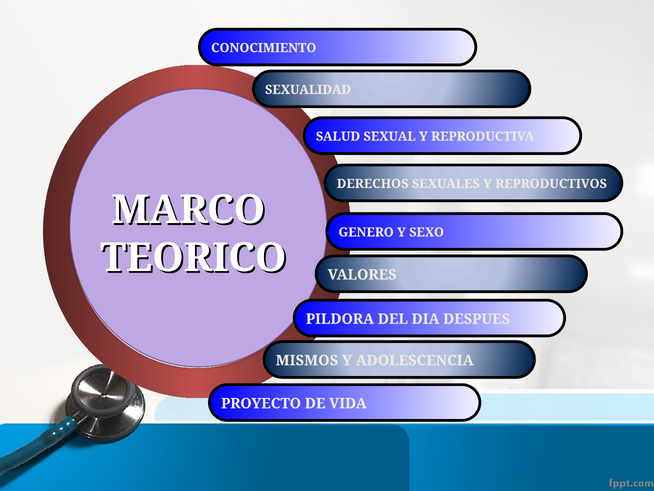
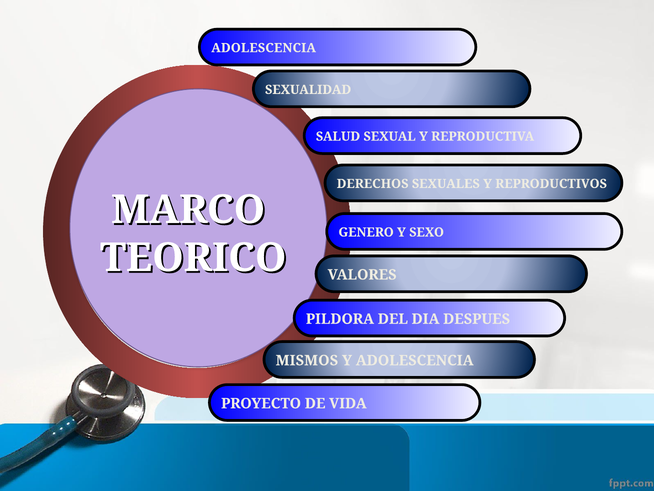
CONOCIMIENTO: CONOCIMIENTO -> ADOLESCENCIA (264, 48)
